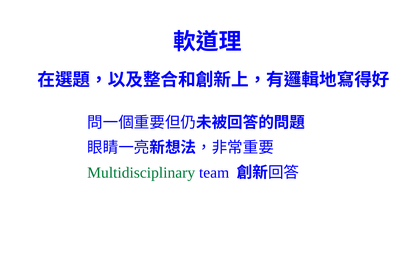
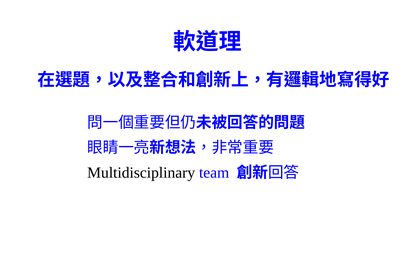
Multidisciplinary colour: green -> black (141, 173)
